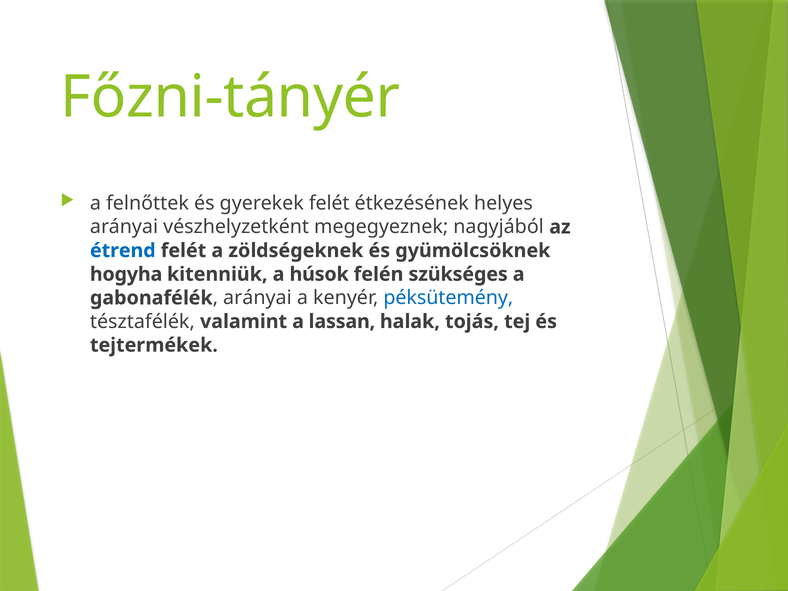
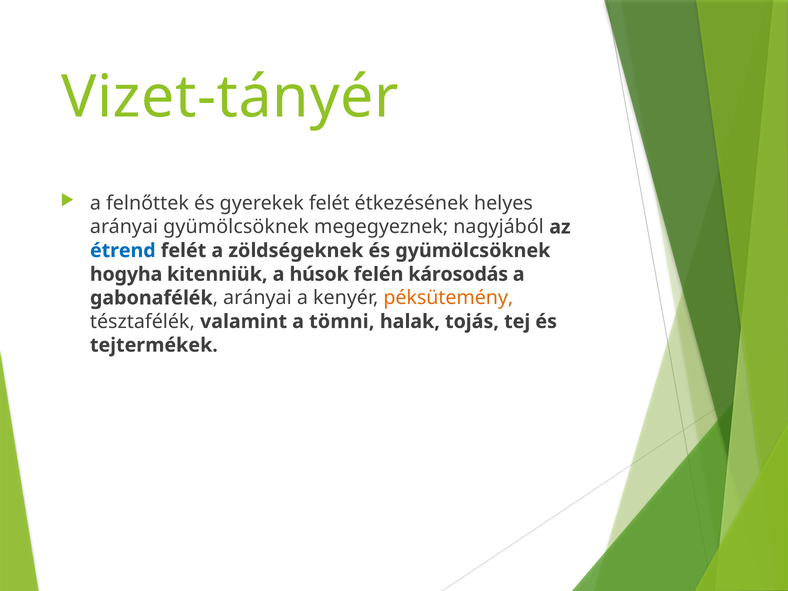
Főzni-tányér: Főzni-tányér -> Vizet-tányér (230, 97)
arányai vészhelyzetként: vészhelyzetként -> gyümölcsöknek (236, 227)
szükséges: szükséges -> károsodás (458, 274)
péksütemény colour: blue -> orange (448, 298)
lassan: lassan -> tömni (342, 322)
